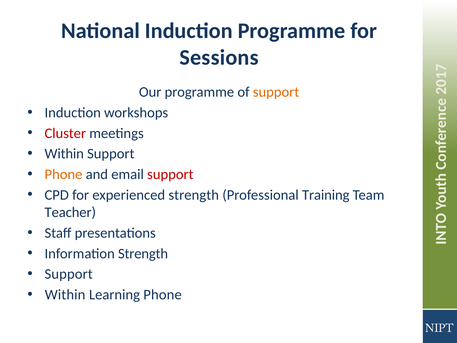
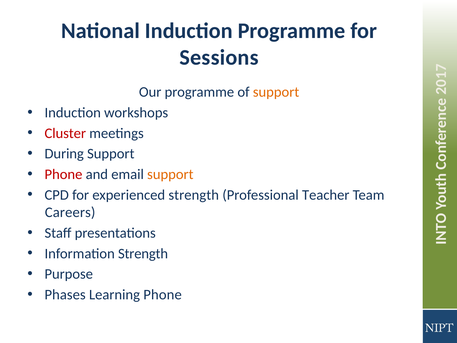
Within: Within -> During (64, 154)
Phone colour: orange -> red (63, 174)
support colour: red -> orange (170, 174)
Training: Training -> Teacher (326, 195)
Teacher: Teacher -> Careers (70, 212)
Support: Support -> Purpose (69, 274)
Within: Within -> Phases (65, 294)
